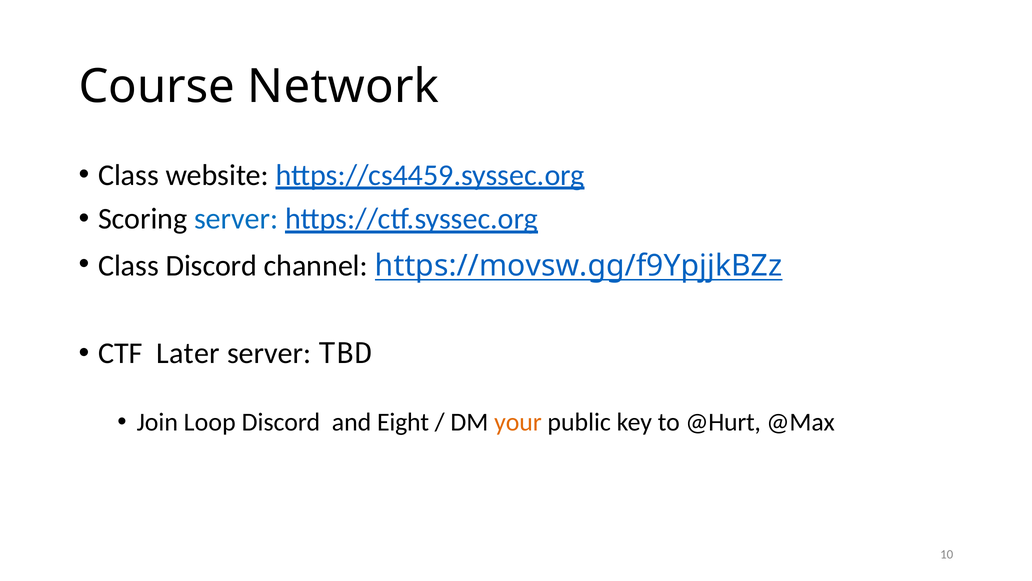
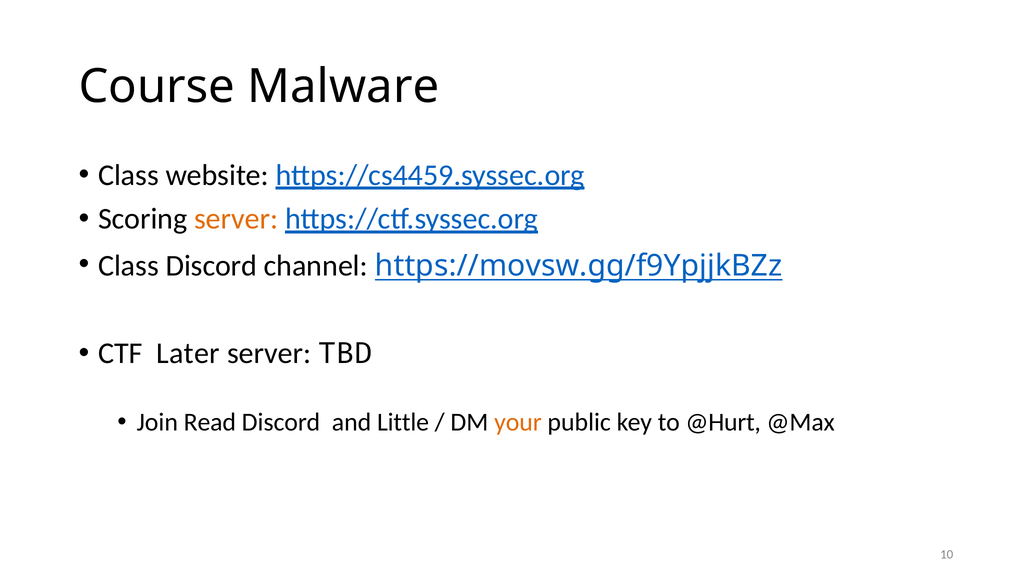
Network: Network -> Malware (343, 87)
server colour: blue -> orange (236, 219)
Loop: Loop -> Read (210, 422)
Eight: Eight -> Little (403, 422)
